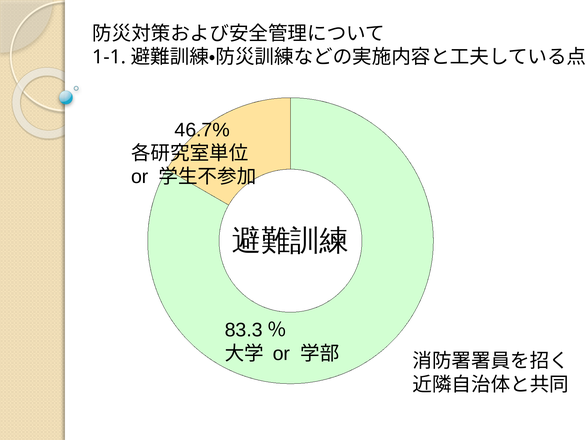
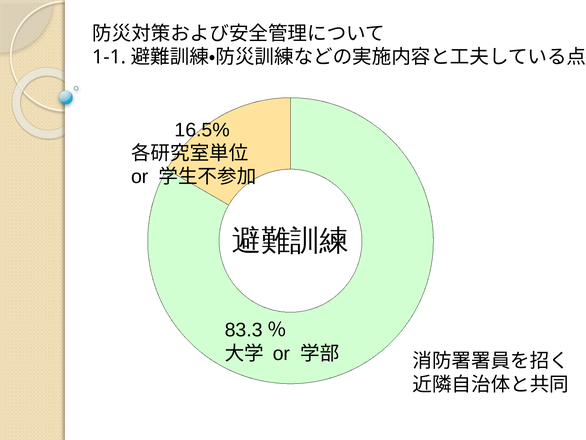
46.7%: 46.7% -> 16.5% (202, 130)
